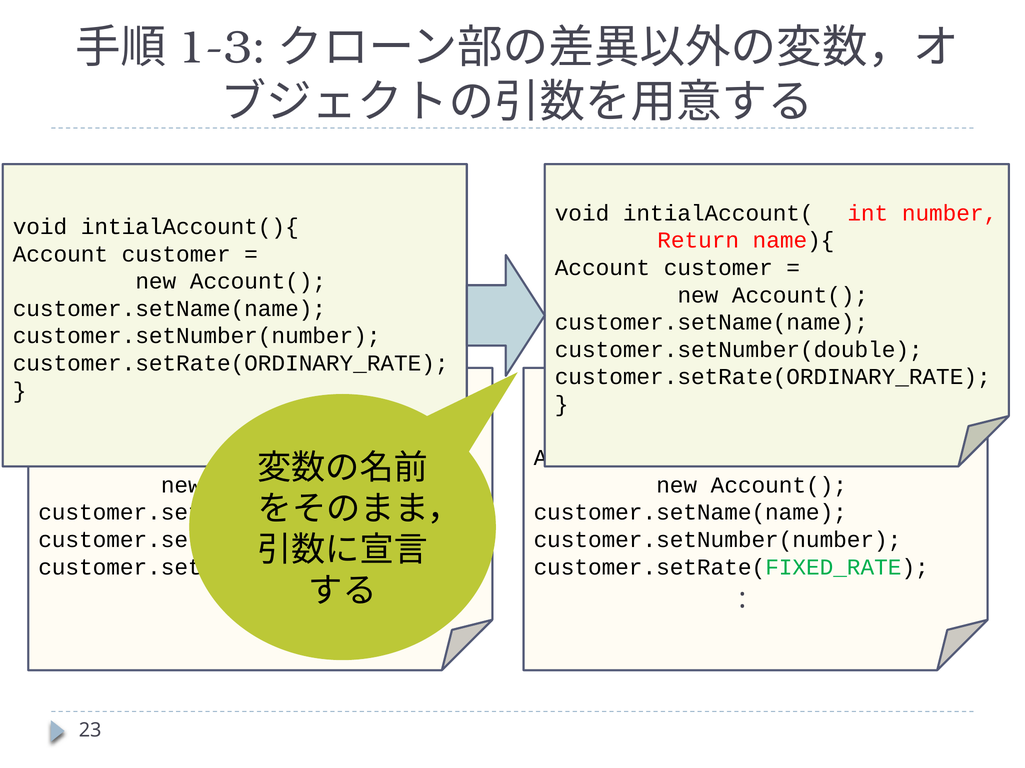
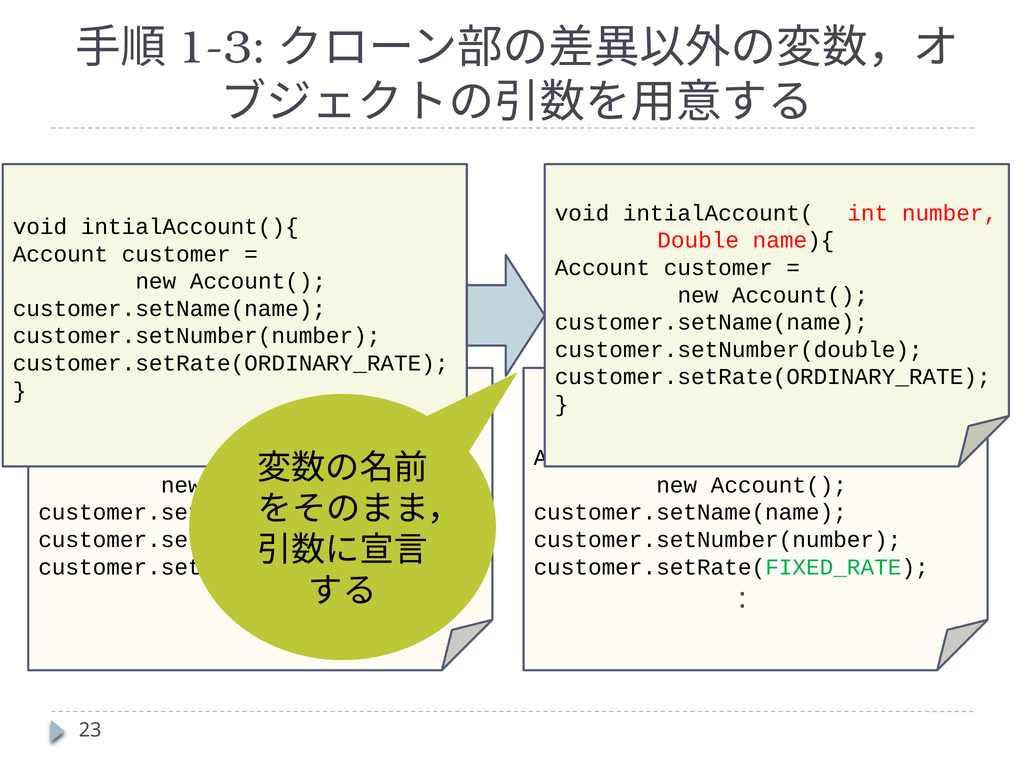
Return: Return -> Double (698, 241)
